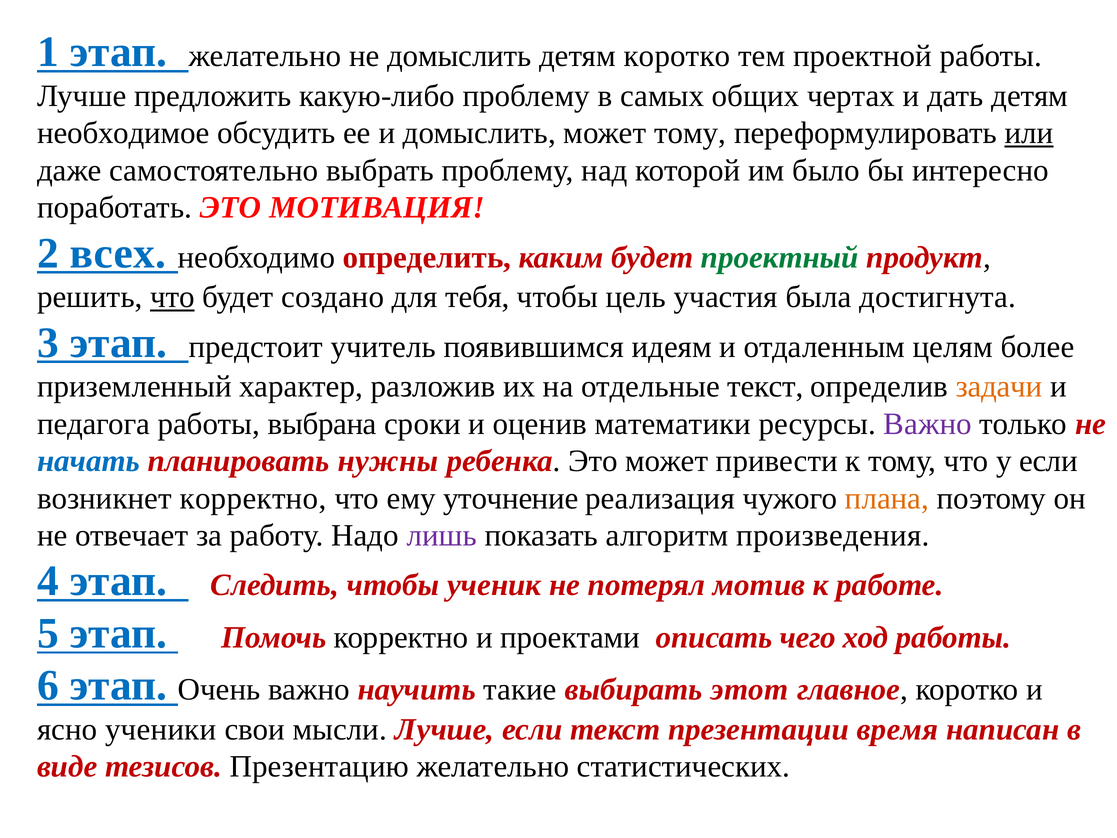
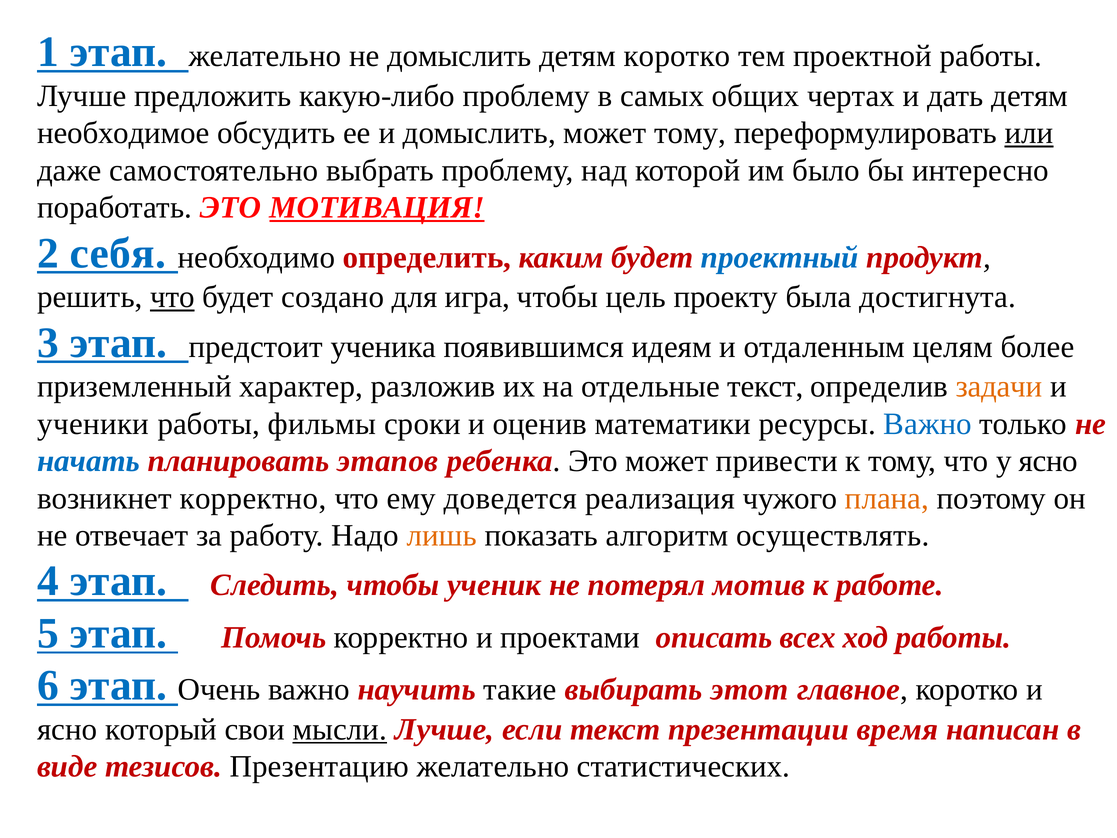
МОТИВАЦИЯ underline: none -> present (377, 208)
всех: всех -> себя (118, 253)
проектный colour: green -> blue (780, 257)
тебя: тебя -> игра (477, 297)
участия: участия -> проекту (726, 297)
учитель: учитель -> ученика (383, 347)
педагога: педагога -> ученики (93, 424)
выбрана: выбрана -> фильмы (322, 424)
Важно colour: purple -> blue (928, 424)
нужны: нужны -> этапов (388, 461)
у если: если -> ясно (1048, 461)
уточнение: уточнение -> доведется (511, 498)
лишь colour: purple -> orange (442, 535)
произведения: произведения -> осуществлять (833, 535)
чего: чего -> всех (808, 637)
ученики: ученики -> который (161, 729)
мысли underline: none -> present (340, 729)
